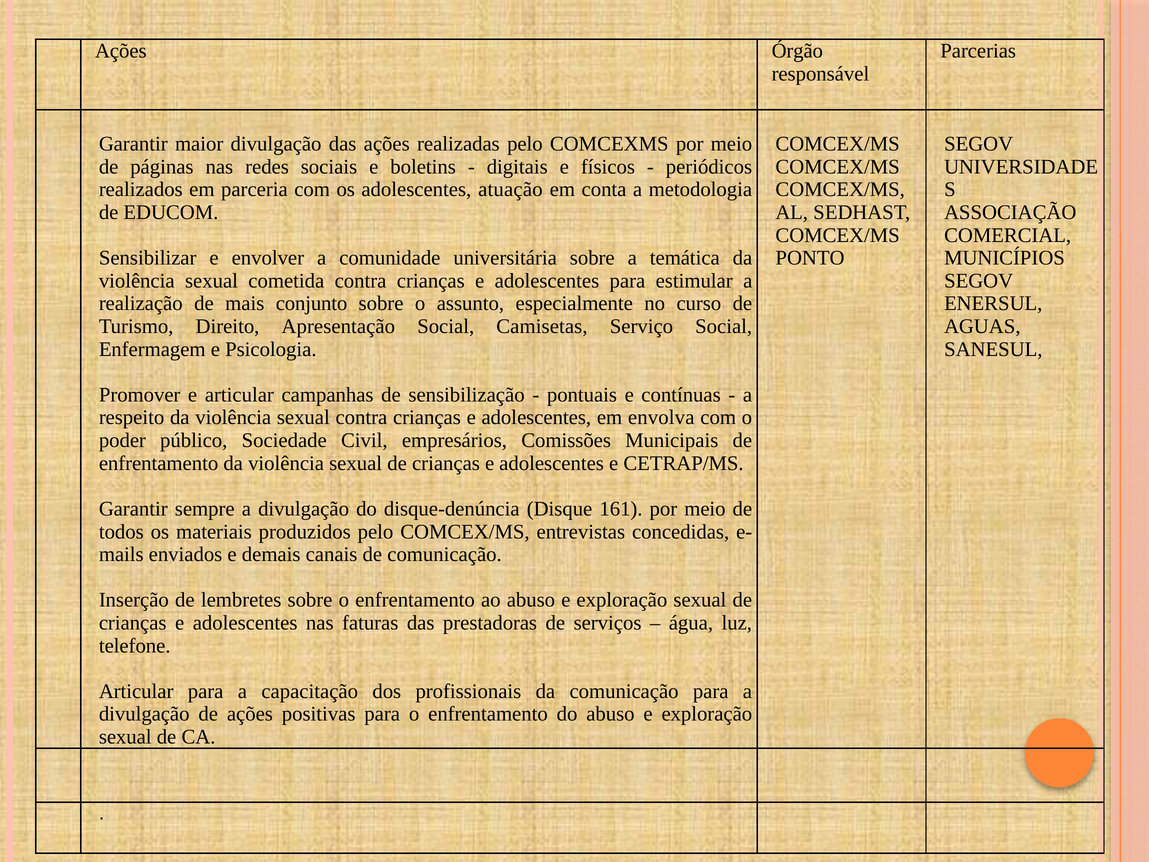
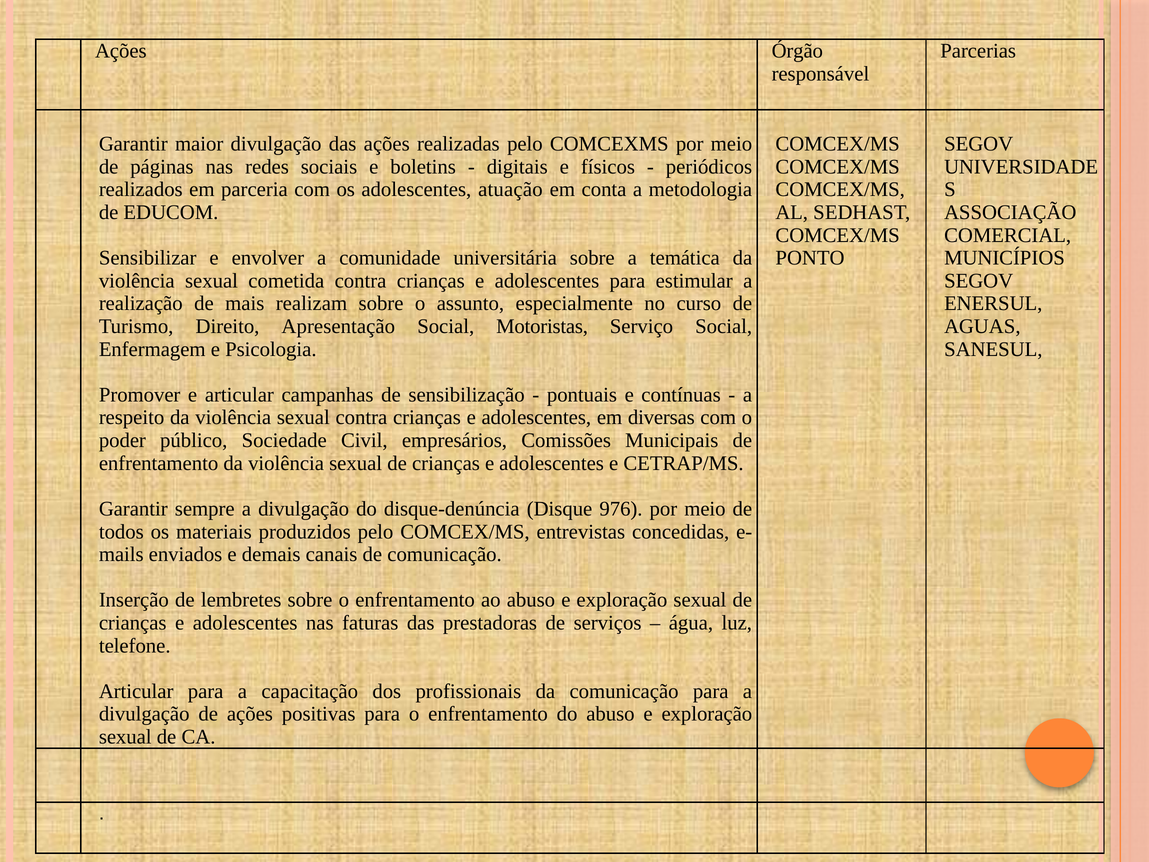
conjunto: conjunto -> realizam (311, 304)
Camisetas: Camisetas -> Motoristas (542, 326)
envolva: envolva -> diversas (661, 418)
161: 161 -> 976 (621, 509)
